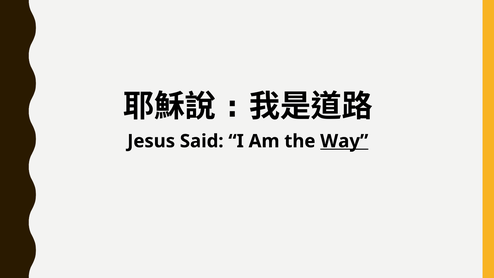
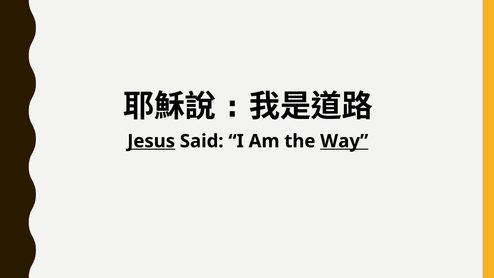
Jesus underline: none -> present (151, 141)
